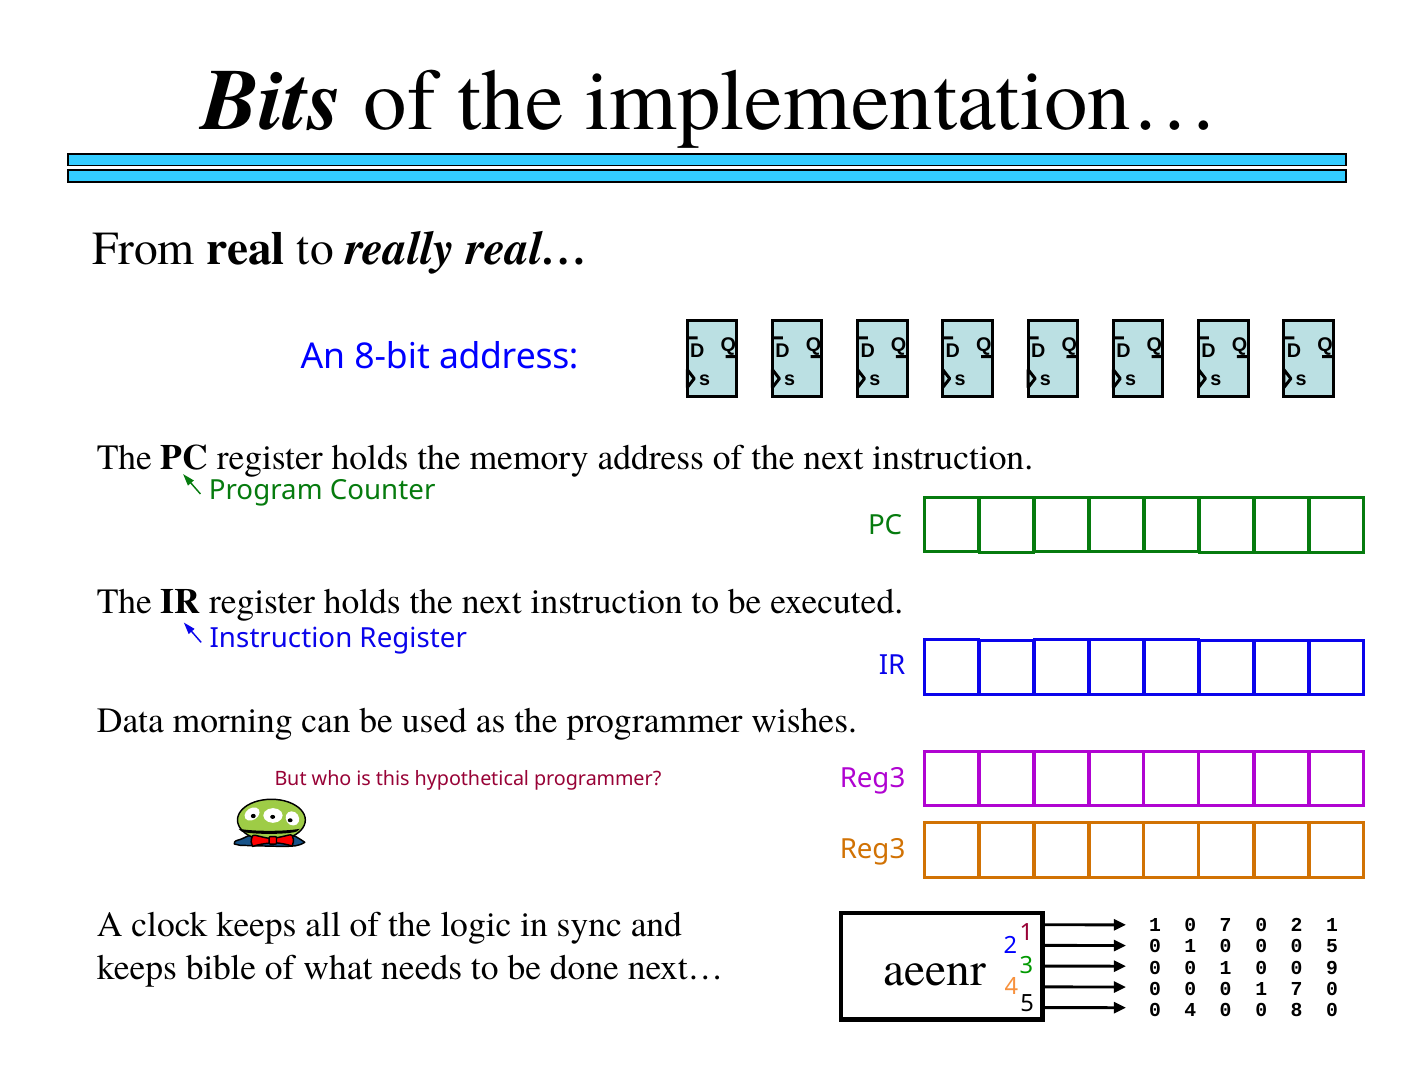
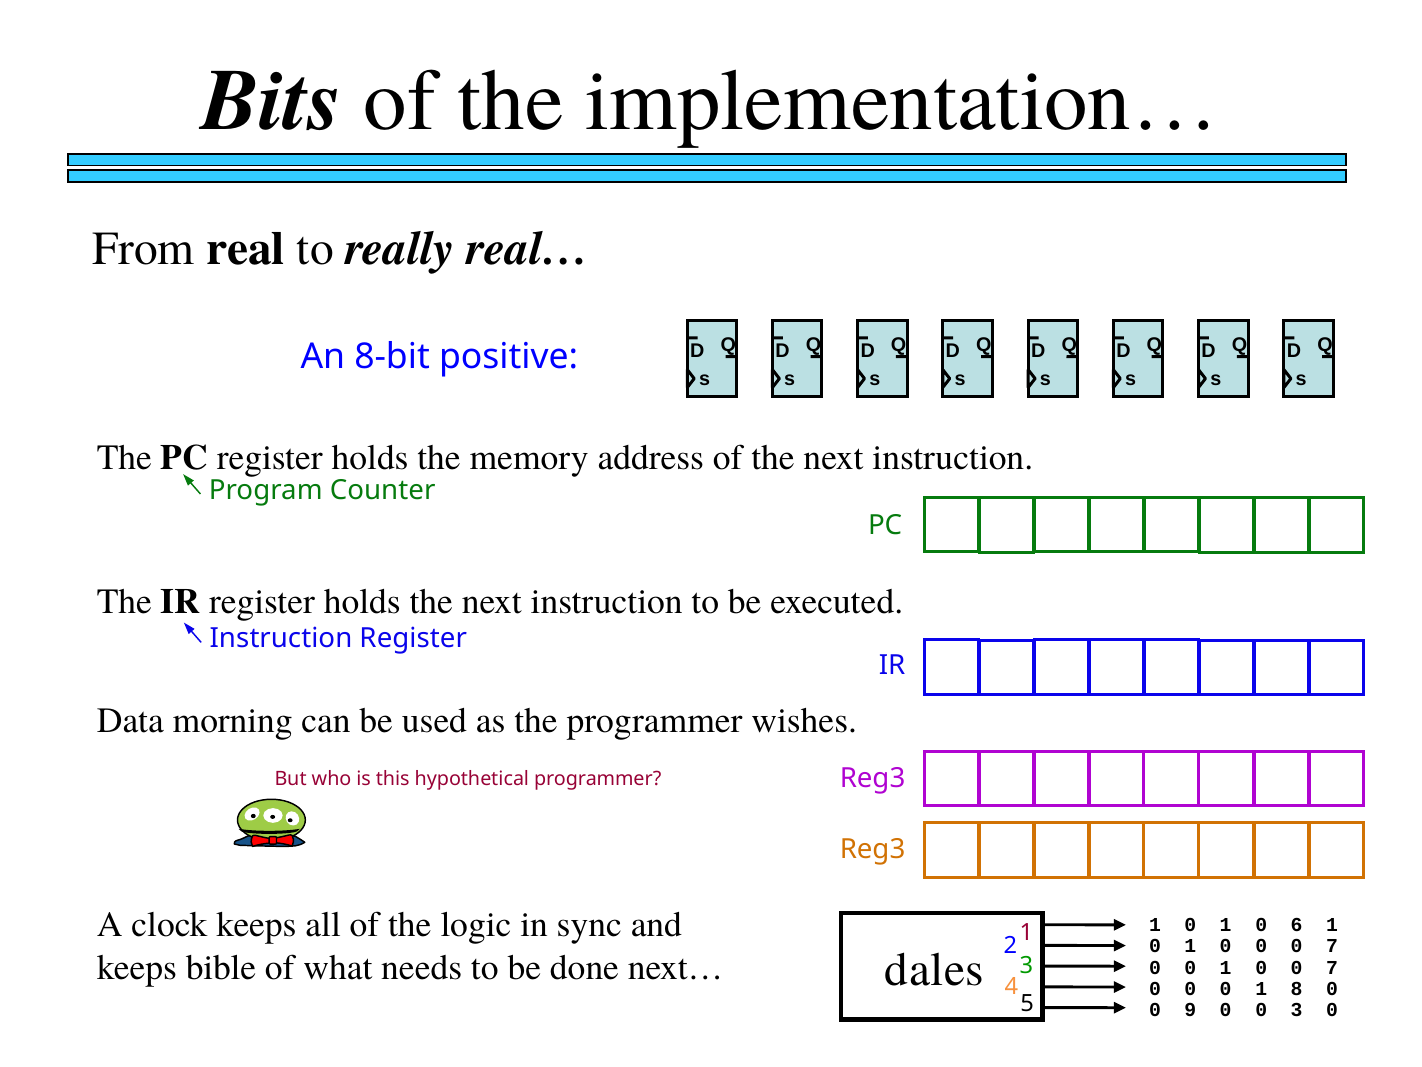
8-bit address: address -> positive (509, 357)
7: 7 -> 1 (1226, 924)
0 2: 2 -> 6 (1296, 924)
0 0 0 5: 5 -> 7 (1332, 946)
aeenr: aeenr -> dales (935, 969)
1 0 0 9: 9 -> 7 (1332, 967)
1 7: 7 -> 8 (1296, 989)
0 4: 4 -> 9 (1190, 1010)
0 8: 8 -> 3 (1296, 1010)
